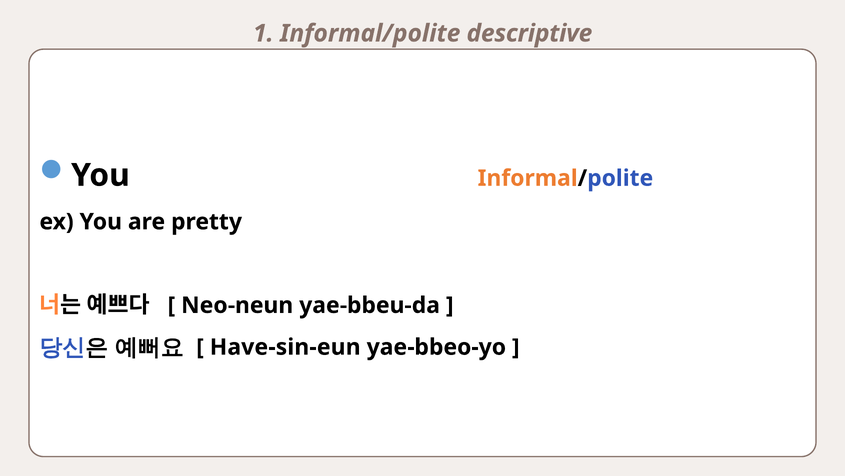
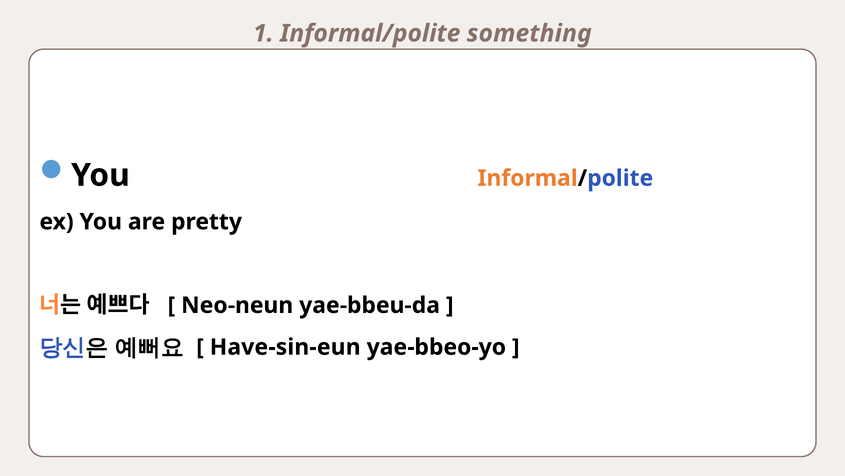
descriptive: descriptive -> something (529, 33)
